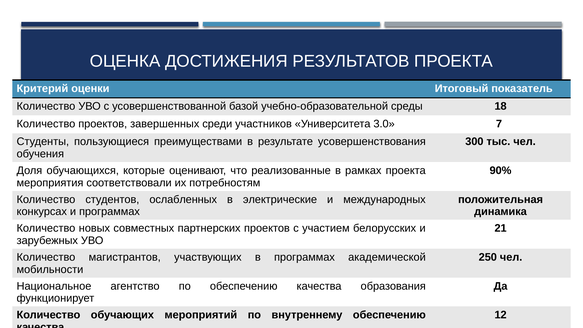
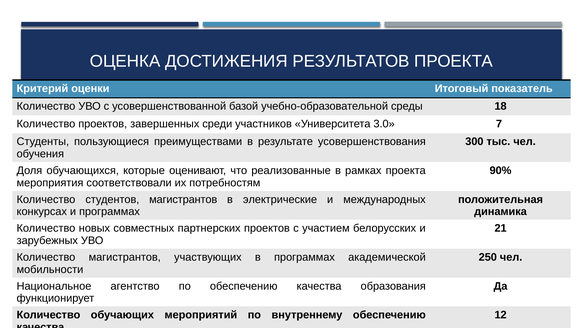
студентов ослабленных: ослабленных -> магистрантов (183, 199)
